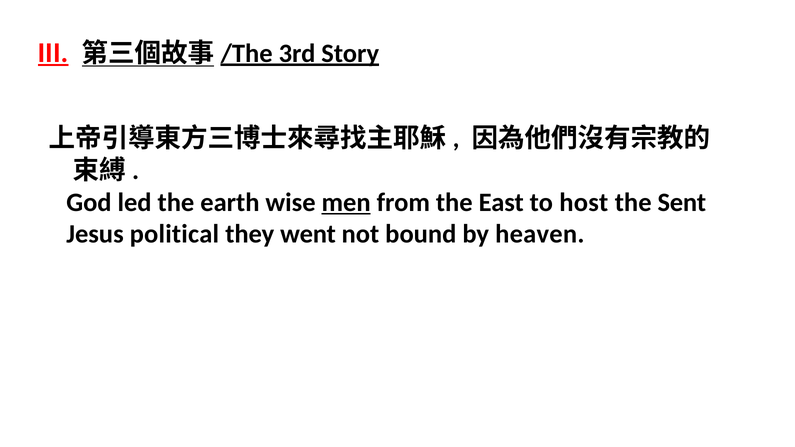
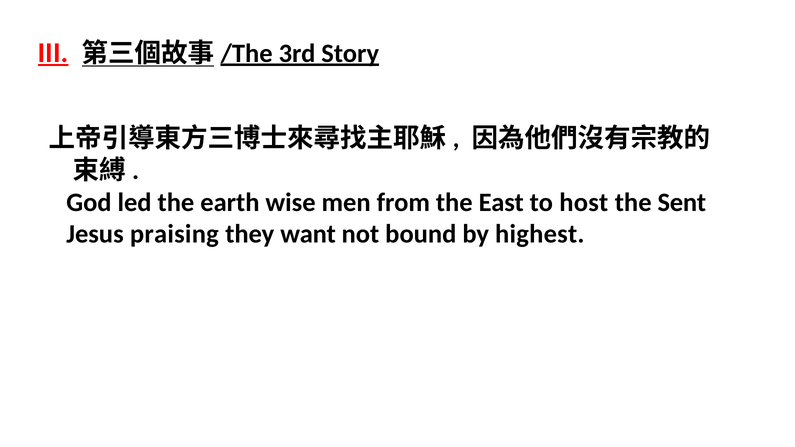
men underline: present -> none (346, 202)
political: political -> praising (174, 234)
went: went -> want (308, 234)
heaven: heaven -> highest (540, 234)
